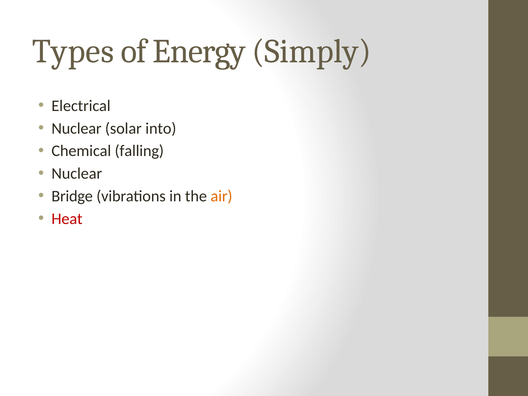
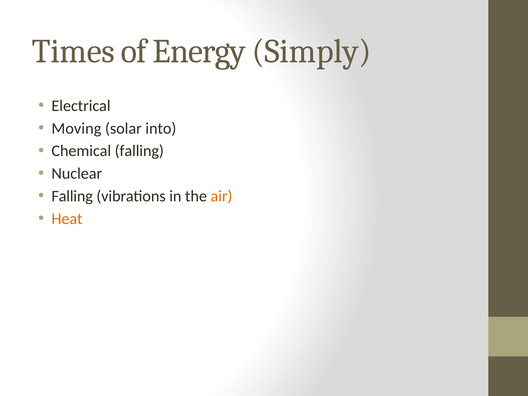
Types: Types -> Times (73, 51)
Nuclear: Nuclear -> Moving (76, 128)
Bridge: Bridge -> Falling (72, 196)
Heat colour: red -> orange (67, 219)
